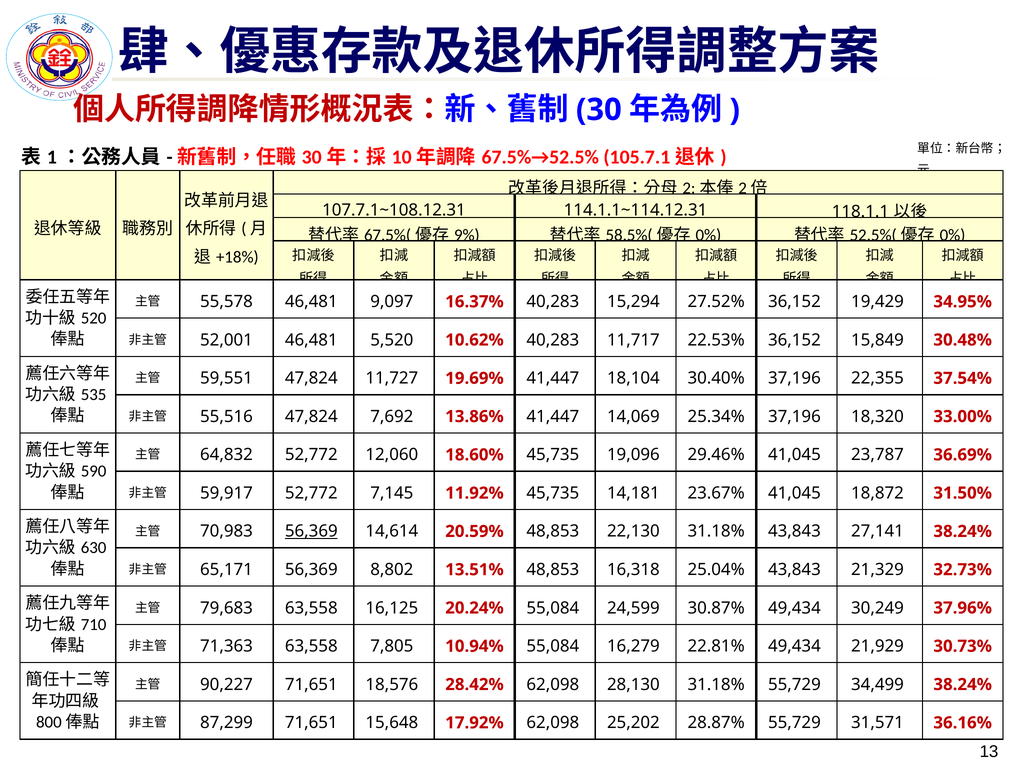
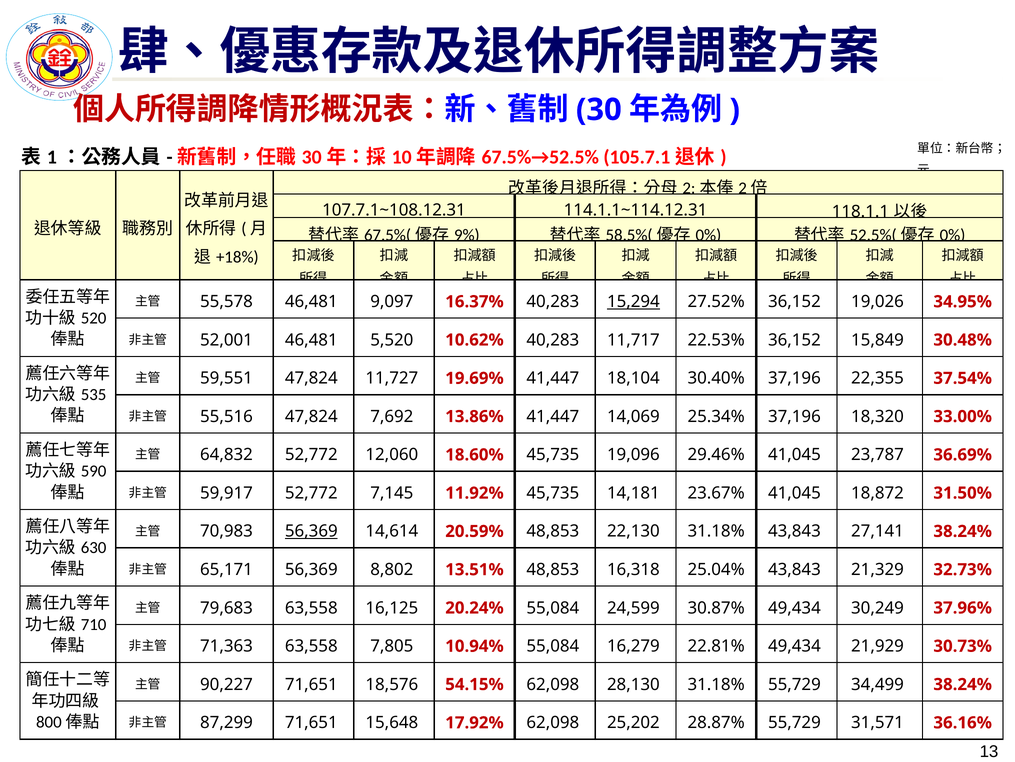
15,294 underline: none -> present (633, 301)
19,429: 19,429 -> 19,026 (878, 301)
28.42%: 28.42% -> 54.15% (474, 684)
